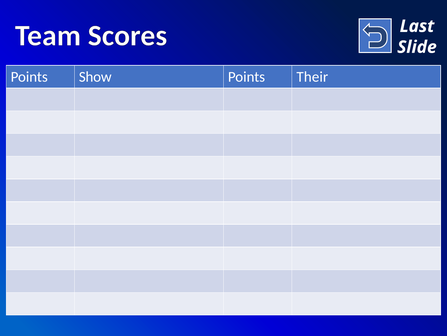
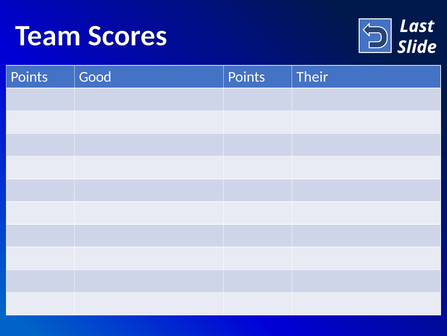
Show: Show -> Good (95, 77)
